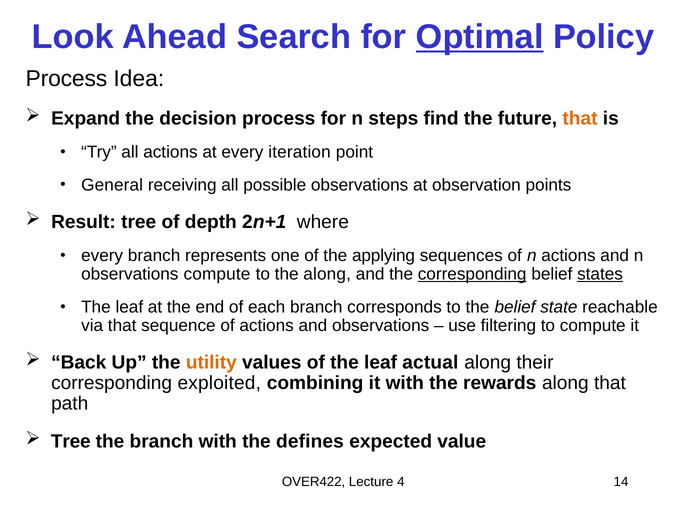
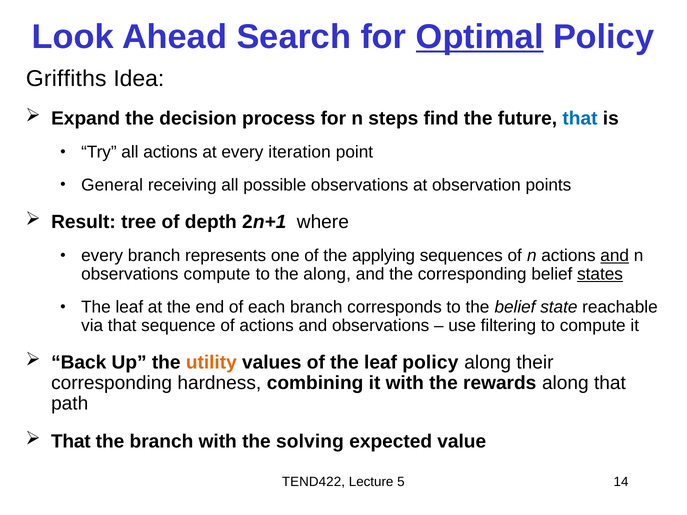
Process: Process -> Griffiths (66, 79)
that colour: orange -> blue (580, 118)
and underline: none -> present (615, 256)
corresponding underline: present -> none (472, 274)
leaf actual: actual -> policy (430, 363)
exploited: exploited -> hardness (219, 383)
Tree: Tree -> That (71, 442)
defines: defines -> solving (310, 442)
OVER422: OVER422 -> TEND422 (313, 482)
4: 4 -> 5 (401, 482)
